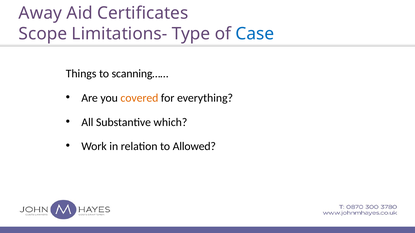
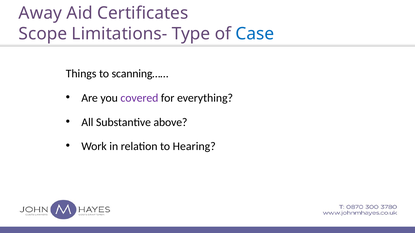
covered colour: orange -> purple (139, 98)
which: which -> above (170, 122)
Allowed: Allowed -> Hearing (194, 147)
